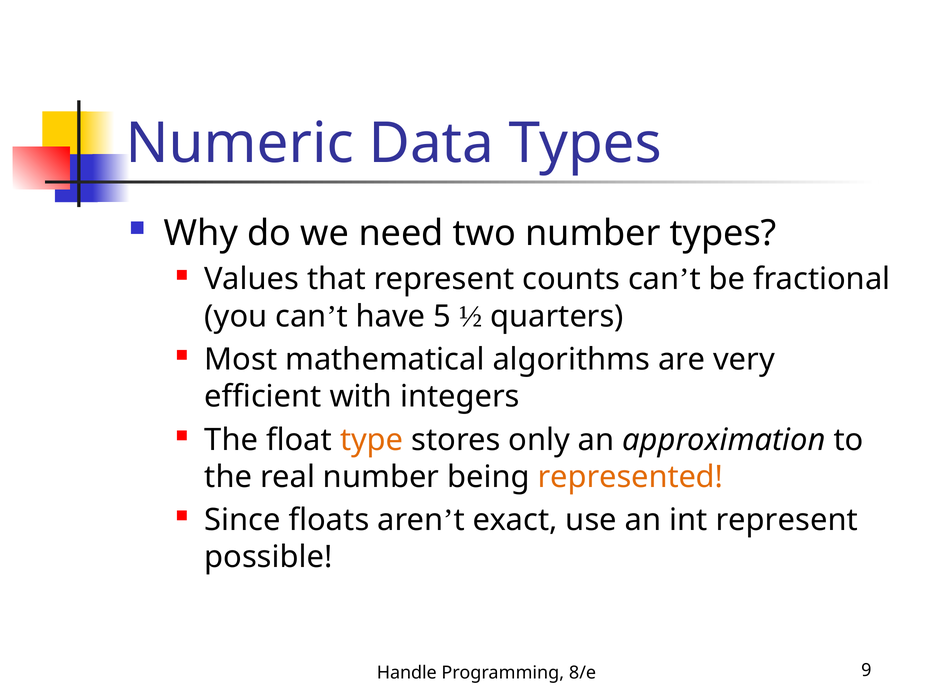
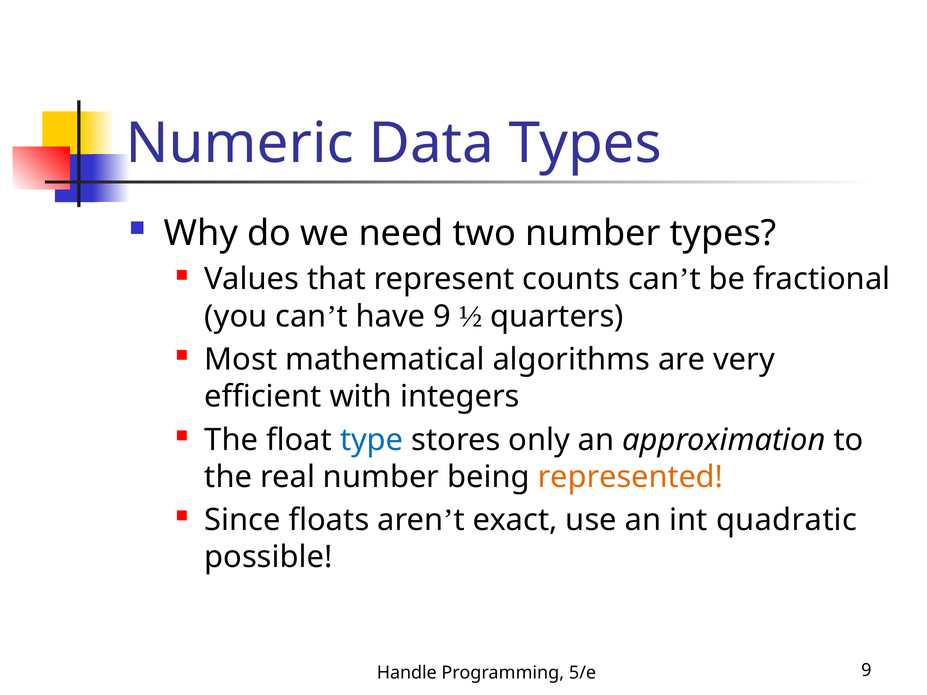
have 5: 5 -> 9 (442, 316)
type colour: orange -> blue (372, 440)
int represent: represent -> quadratic (787, 520)
8/e: 8/e -> 5/e (583, 673)
